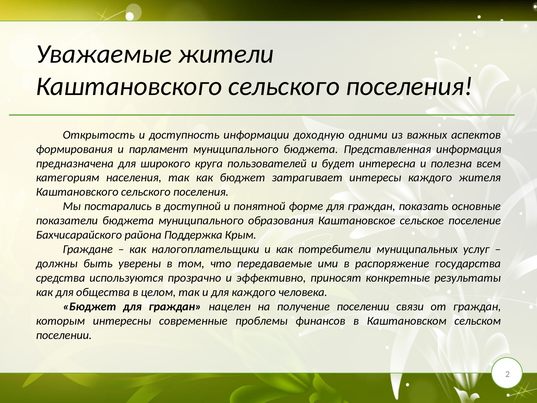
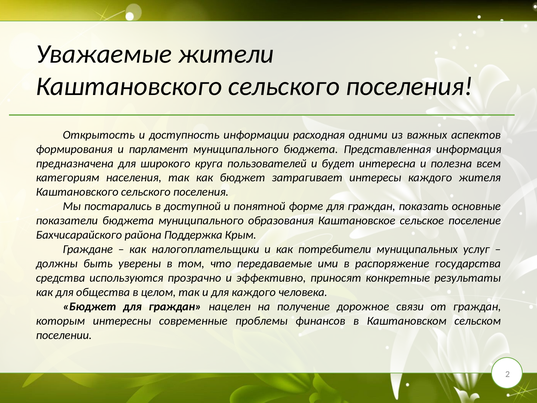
доходную: доходную -> расходная (319, 135)
получение поселении: поселении -> дорожное (363, 306)
